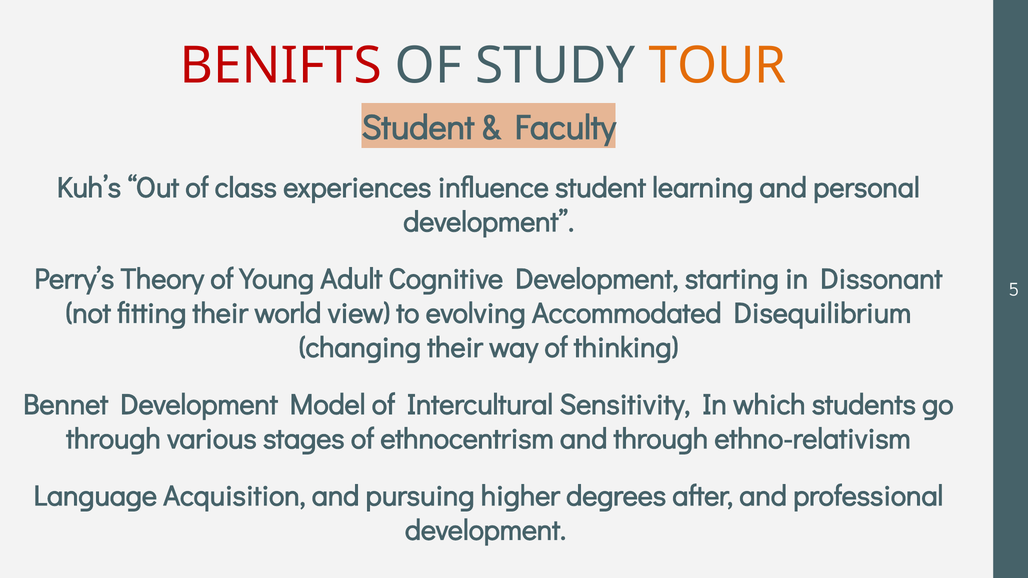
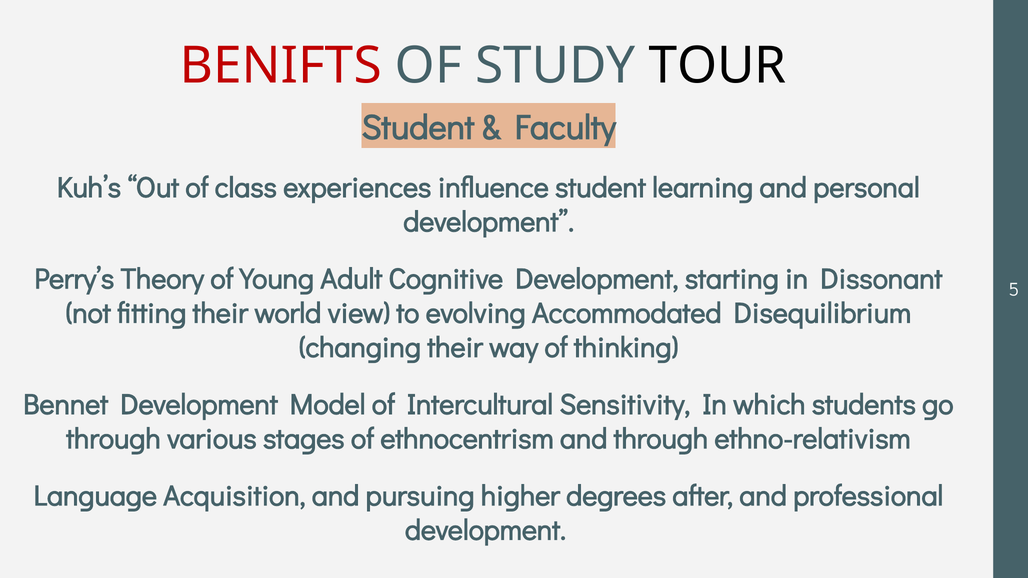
TOUR colour: orange -> black (718, 66)
